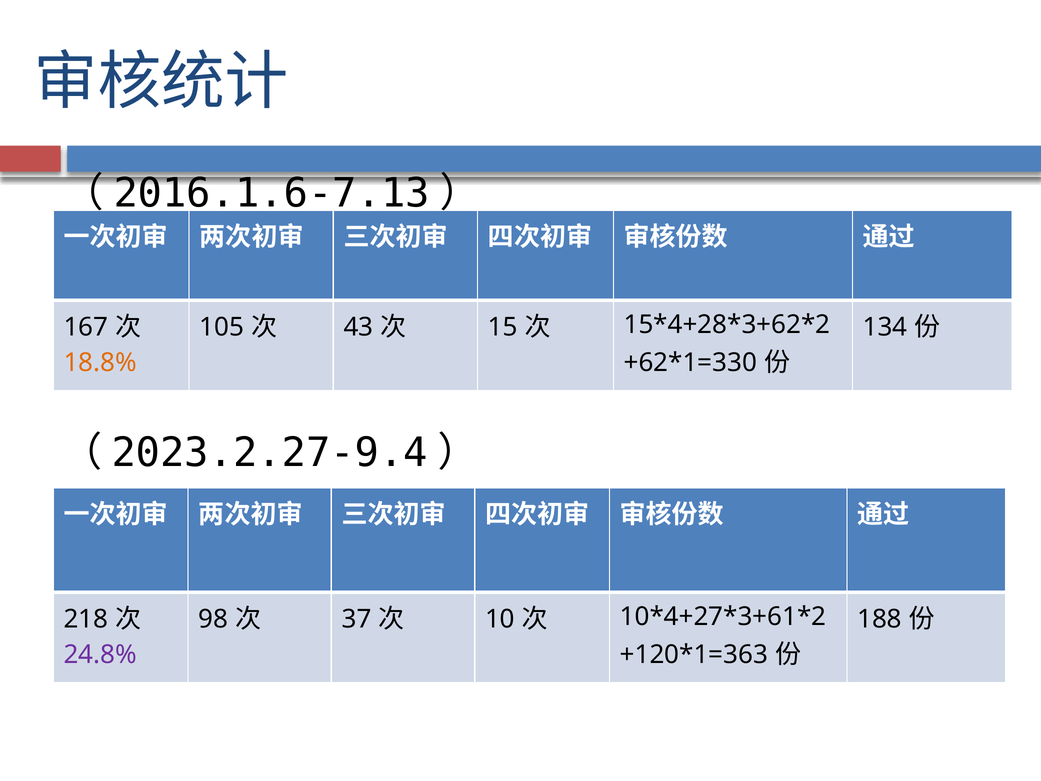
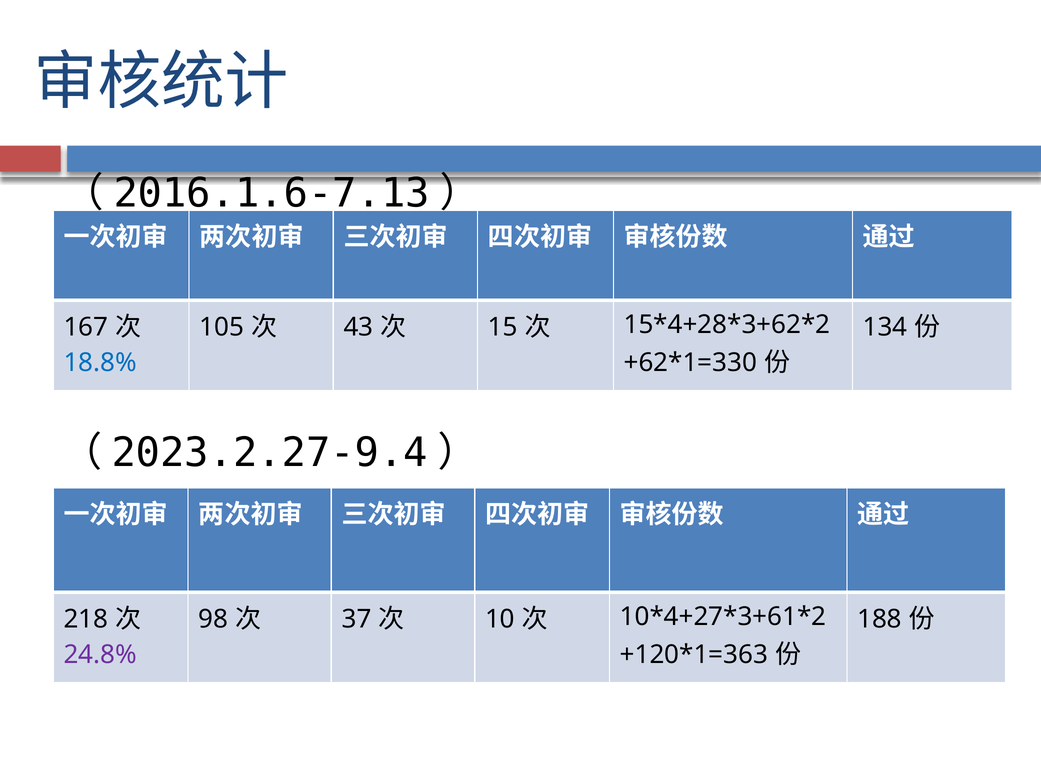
18.8% colour: orange -> blue (100, 362)
